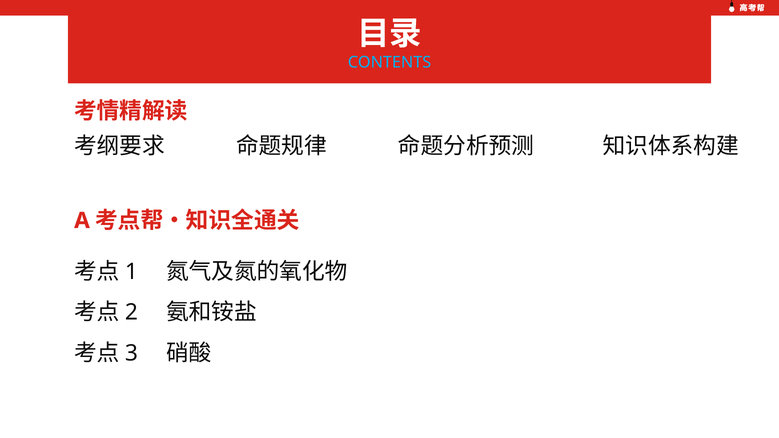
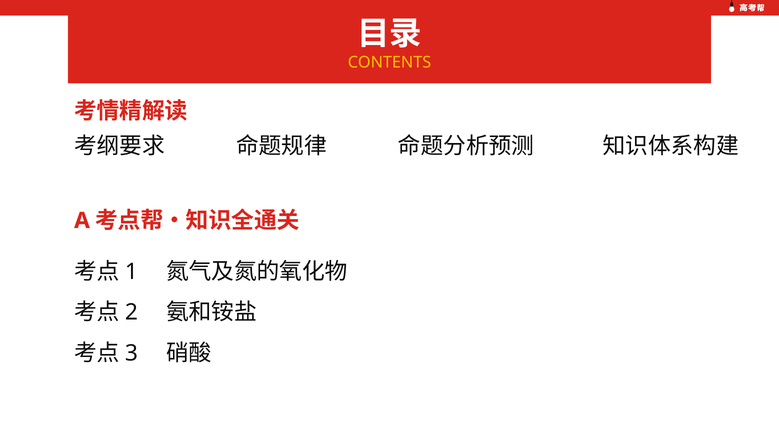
CONTENTS colour: light blue -> yellow (389, 62)
